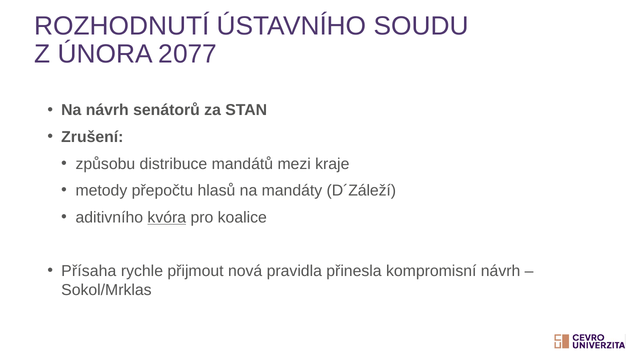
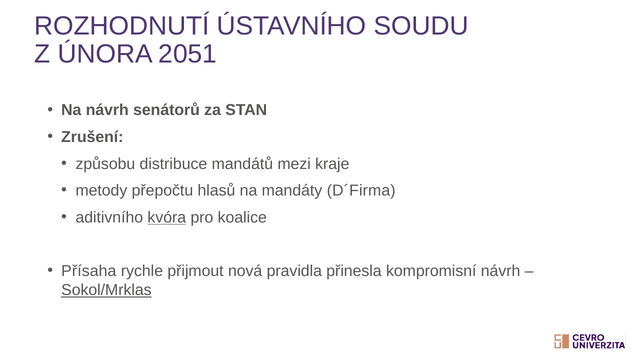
2077: 2077 -> 2051 (188, 54)
D´Záleží: D´Záleží -> D´Firma (361, 191)
Sokol/Mrklas underline: none -> present (106, 290)
